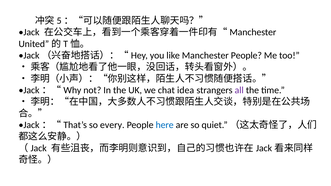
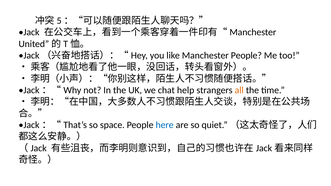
idea: idea -> help (186, 90)
all colour: purple -> orange (239, 90)
every: every -> space (112, 125)
